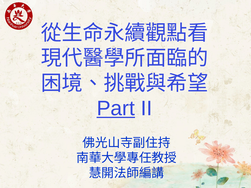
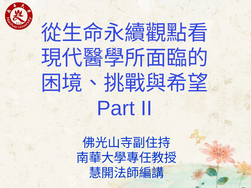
Part underline: present -> none (116, 109)
